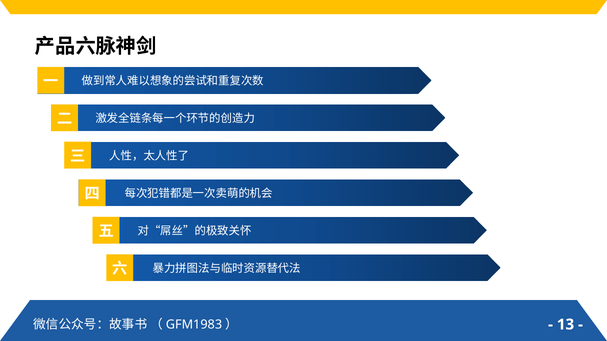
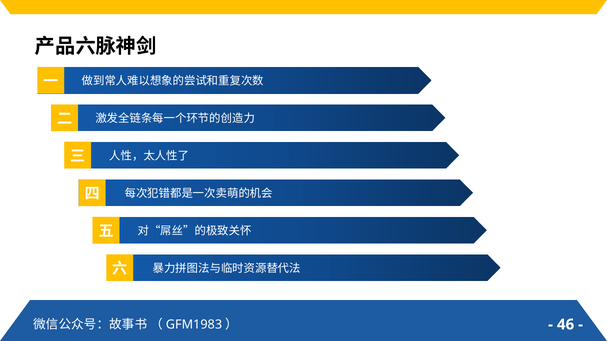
13: 13 -> 46 (566, 325)
